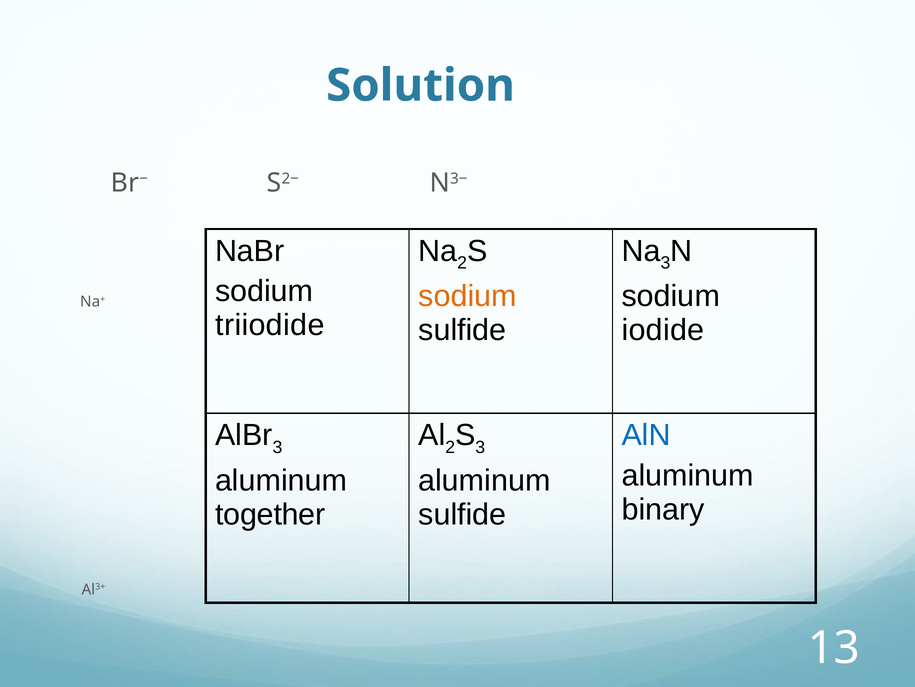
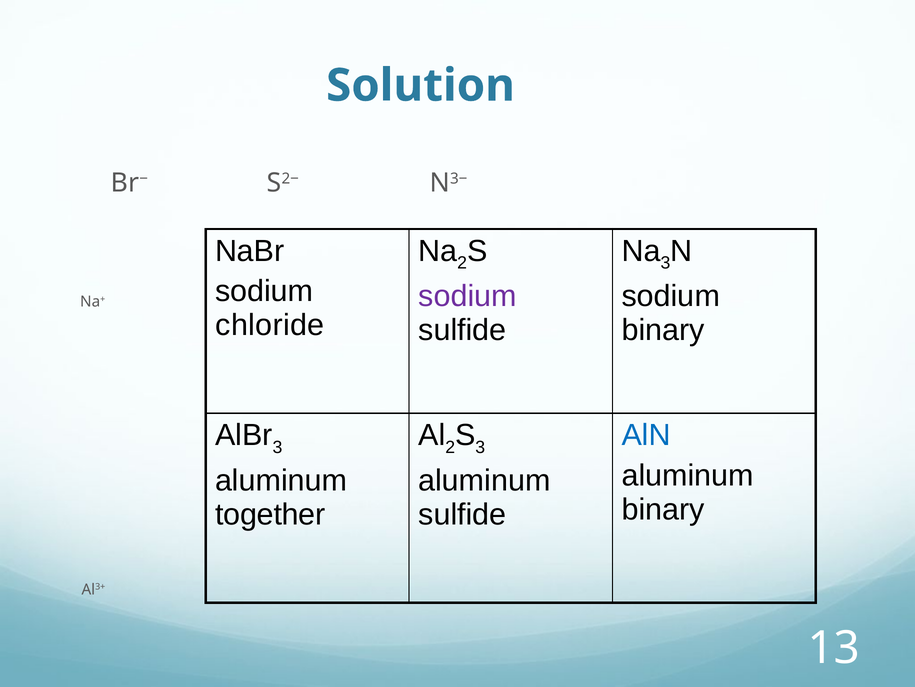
sodium colour: orange -> purple (468, 296)
triiodide: triiodide -> chloride (270, 325)
iodide: iodide -> binary (663, 330)
